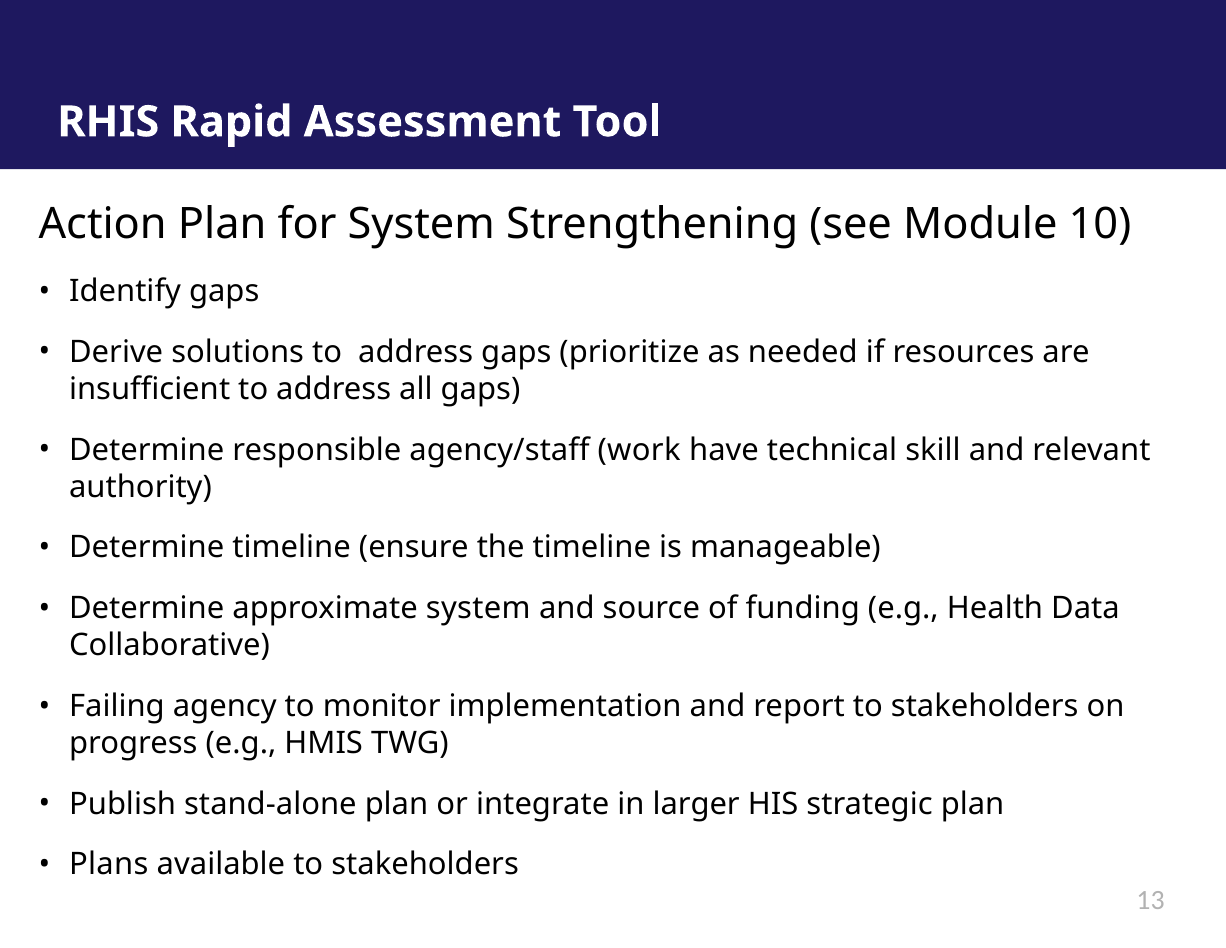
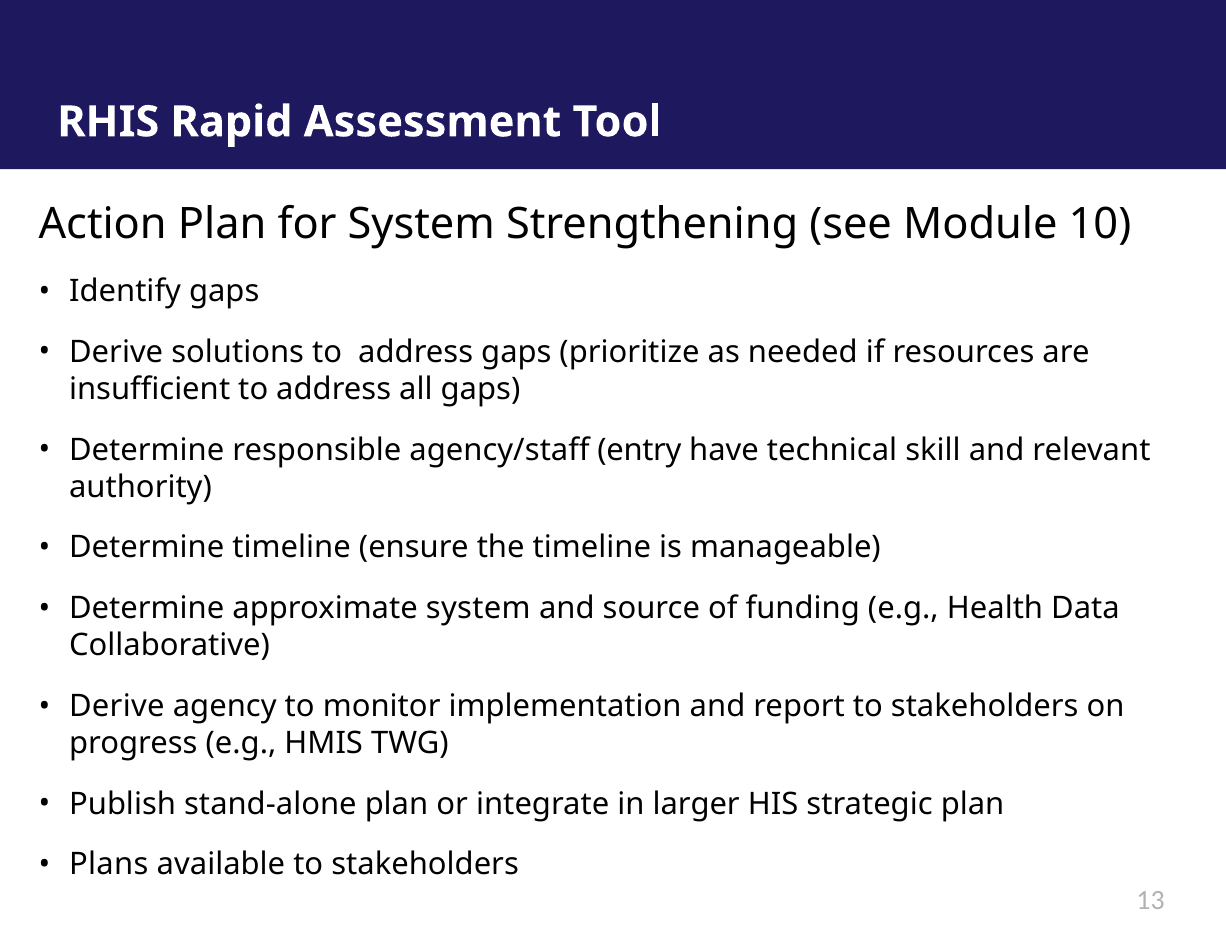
work: work -> entry (639, 450)
Failing: Failing -> Derive (117, 706)
